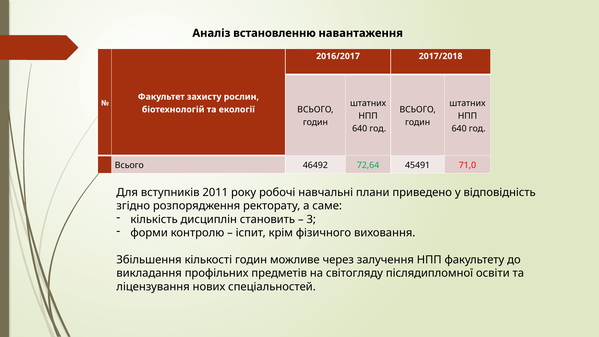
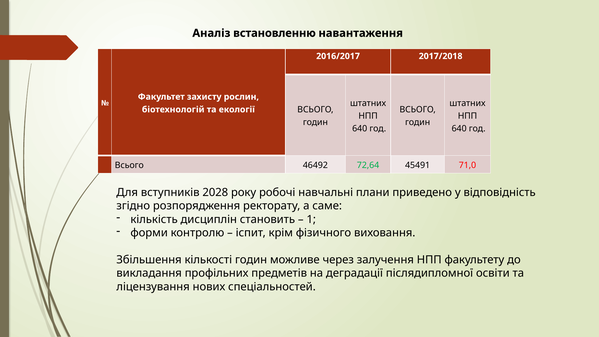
2011: 2011 -> 2028 (215, 192)
3: 3 -> 1 (311, 219)
світогляду: світогляду -> деградації (354, 273)
